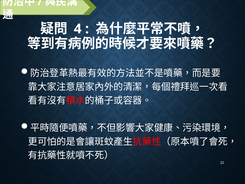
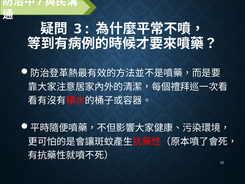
4: 4 -> 3 (78, 29)
